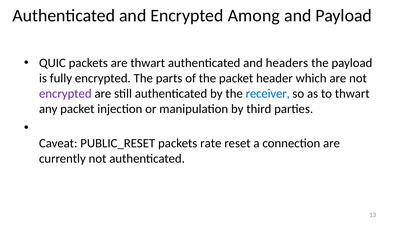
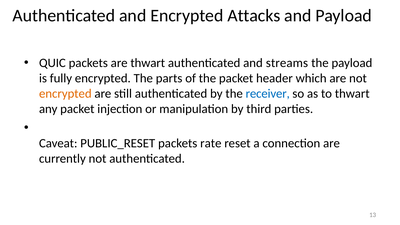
Among: Among -> Attacks (254, 16)
headers: headers -> streams (287, 63)
encrypted colour: purple -> orange (65, 94)
